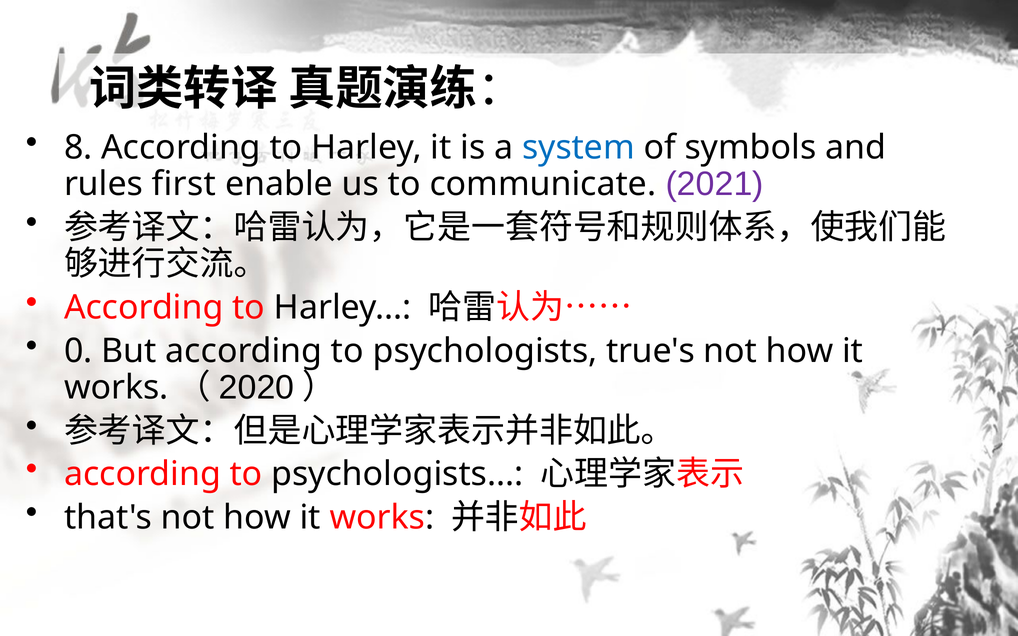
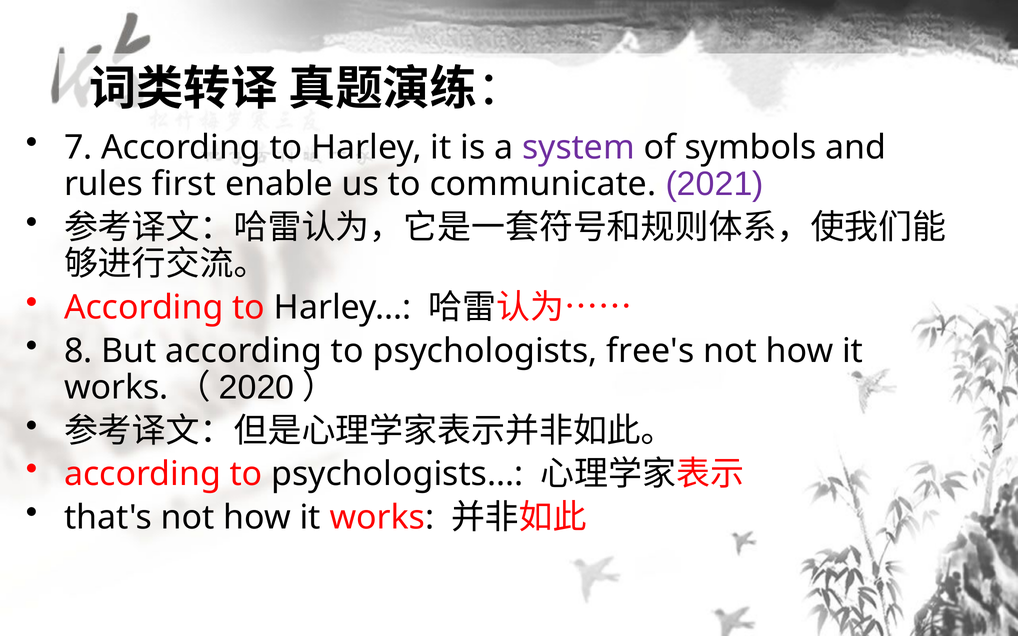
8: 8 -> 7 (78, 148)
system colour: blue -> purple (578, 148)
0: 0 -> 8 (78, 351)
true's: true's -> free's (650, 351)
